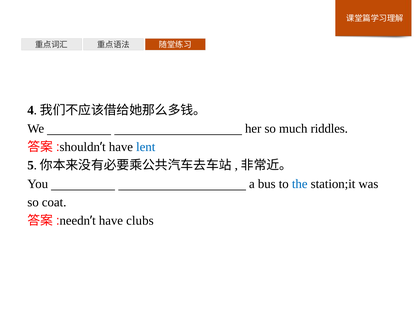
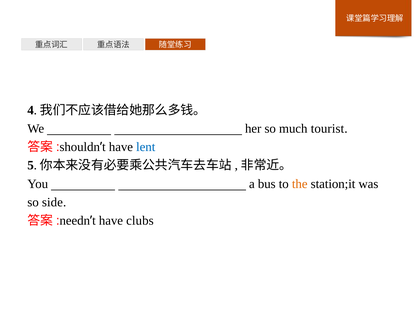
riddles: riddles -> tourist (329, 129)
the colour: blue -> orange (300, 184)
coat: coat -> side (54, 202)
